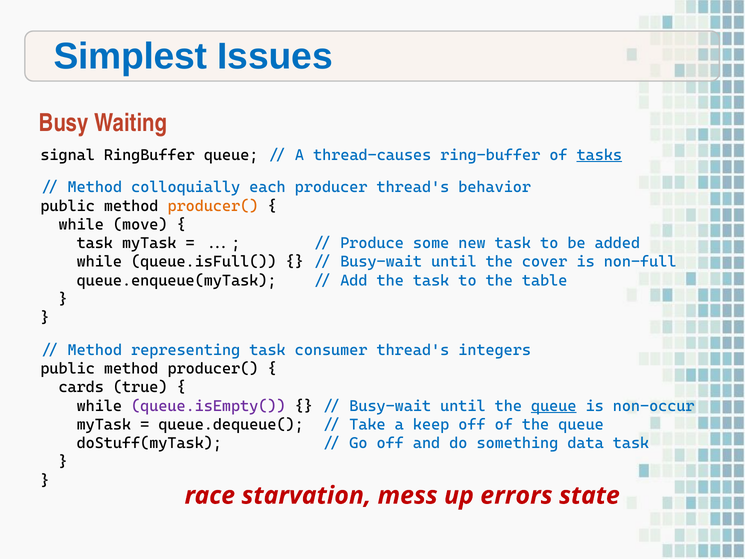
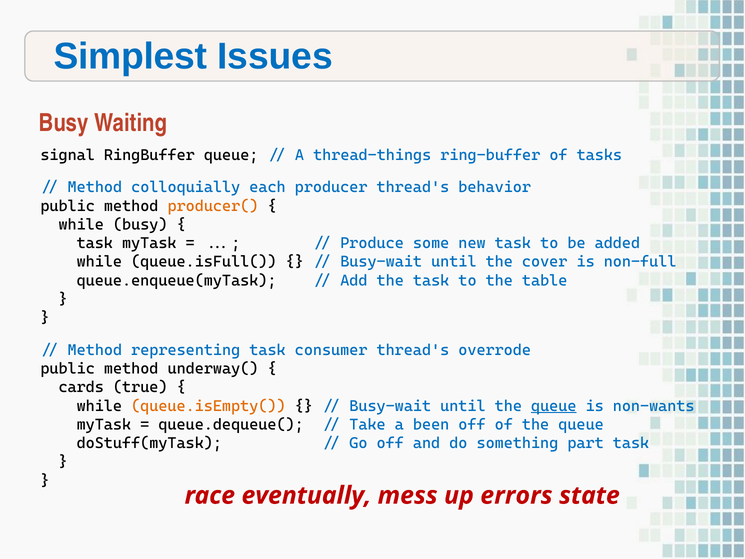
thread-causes: thread-causes -> thread-things (372, 155)
tasks underline: present -> none (599, 155)
while move: move -> busy (140, 224)
integers: integers -> overrode (495, 350)
producer(: producer( -> underway( (213, 369)
queue.isEmpty( colour: purple -> orange (208, 406)
non-occur: non-occur -> non-wants (654, 406)
keep: keep -> been (431, 424)
data: data -> part (586, 443)
starvation: starvation -> eventually (306, 495)
